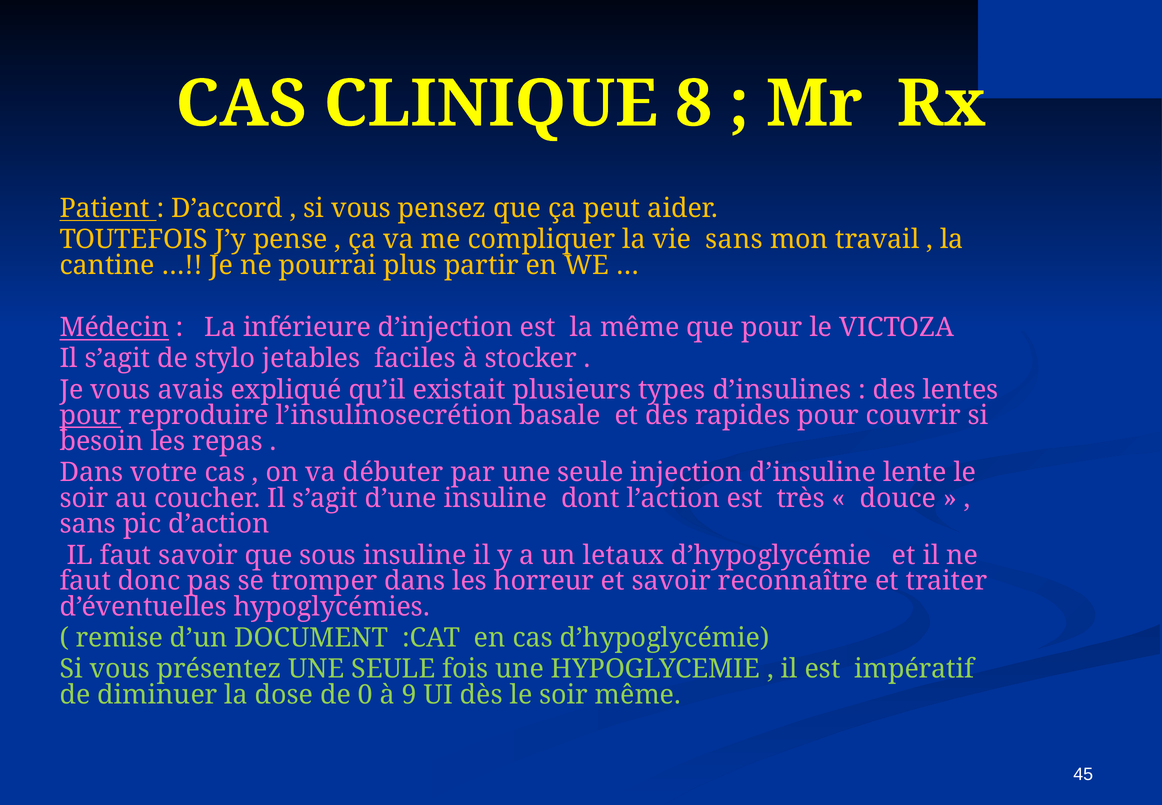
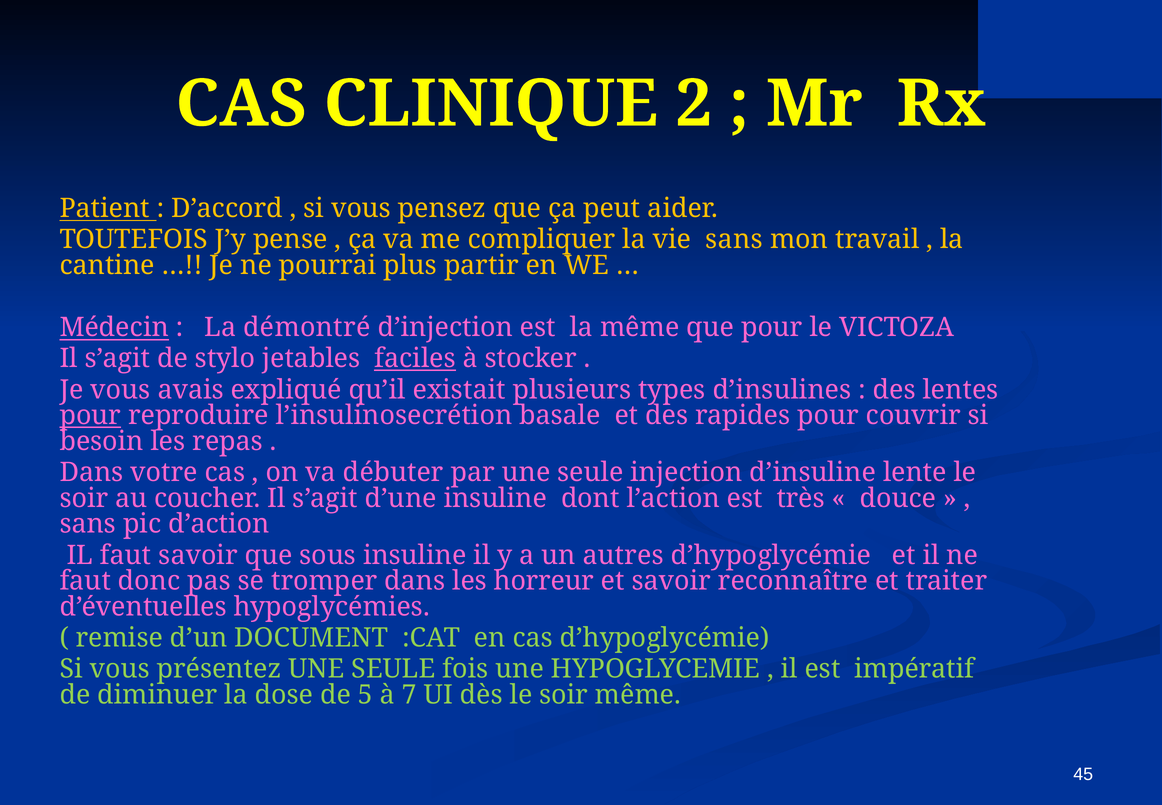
8: 8 -> 2 (694, 104)
inférieure: inférieure -> démontré (307, 327)
faciles underline: none -> present (415, 358)
letaux: letaux -> autres (623, 555)
0: 0 -> 5 (365, 694)
9: 9 -> 7 (409, 694)
